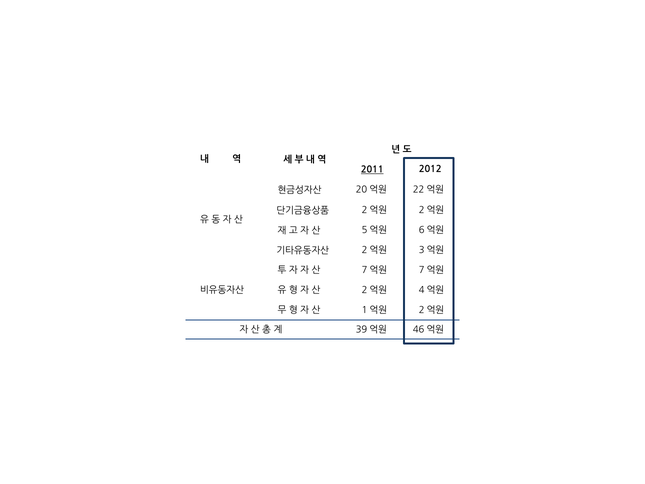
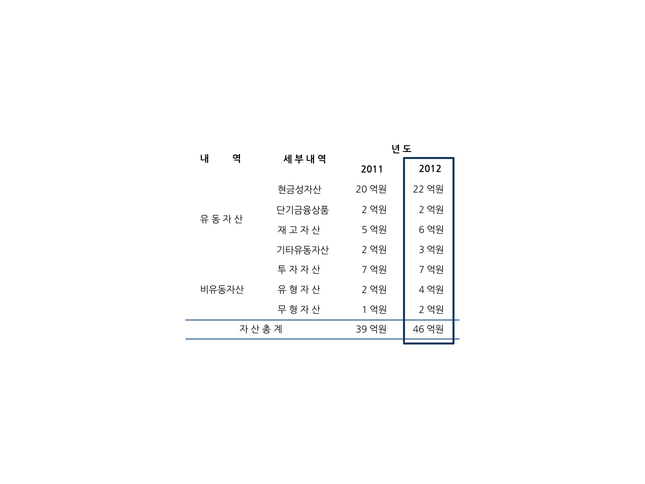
2011 underline: present -> none (372, 169)
